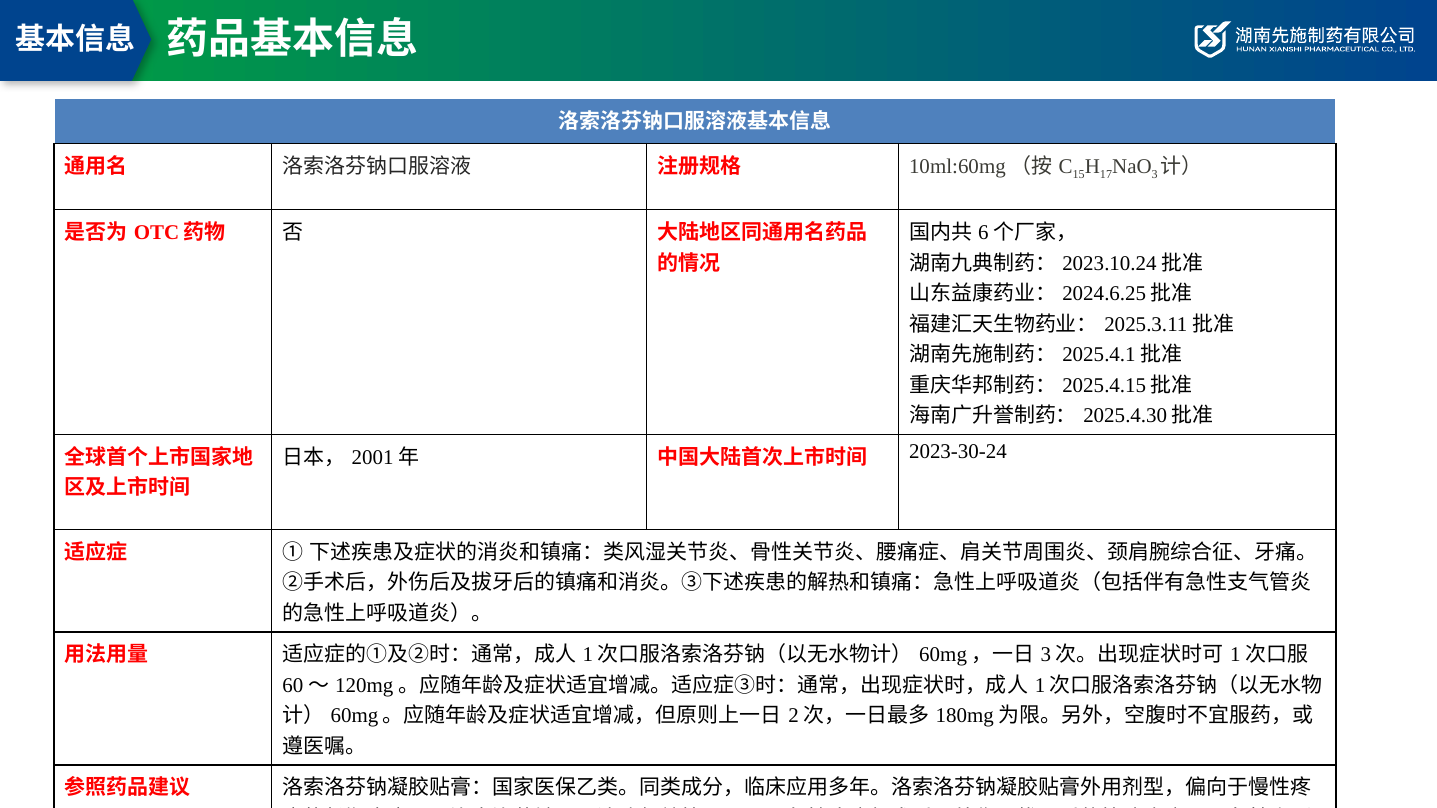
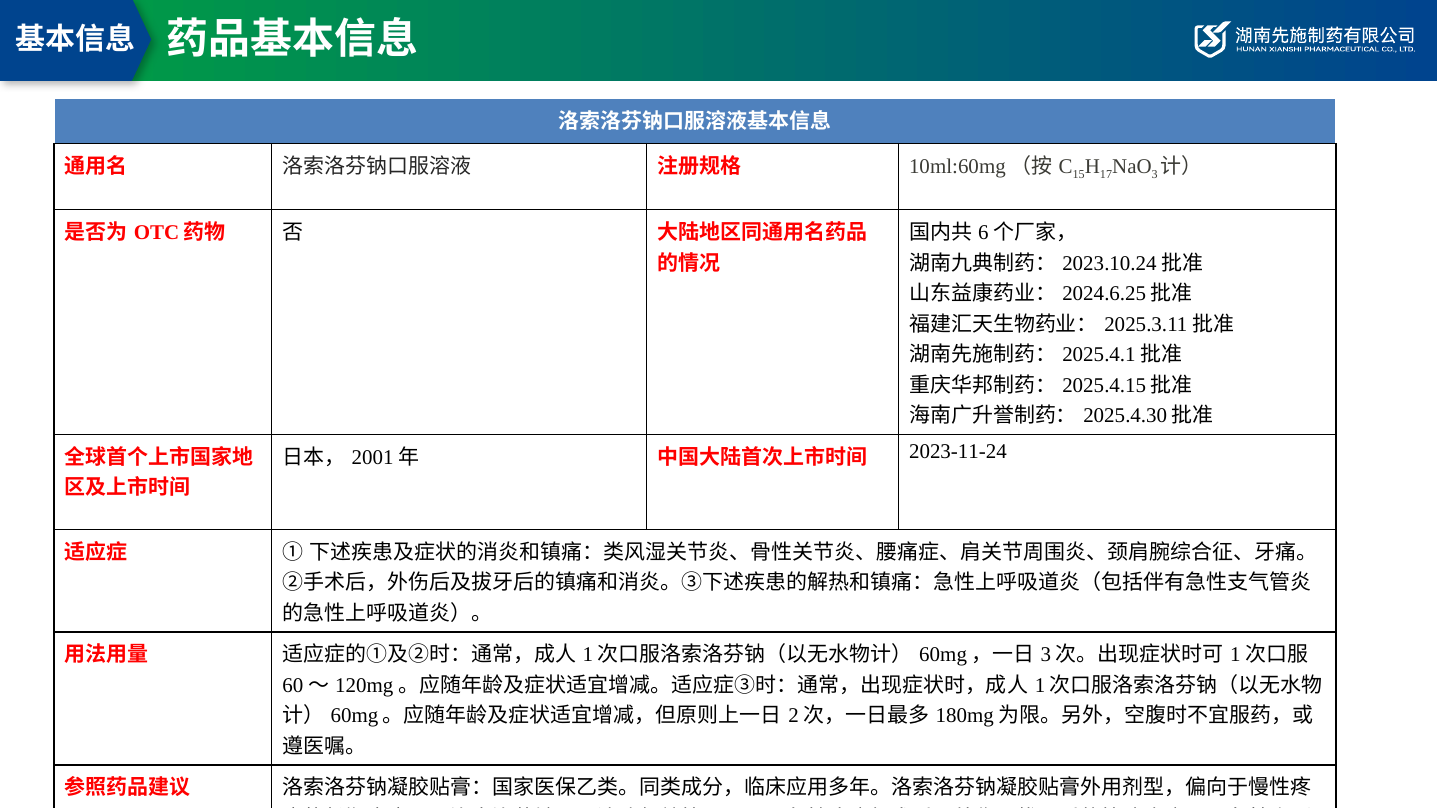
2023-30-24: 2023-30-24 -> 2023-11-24 (958, 452)
